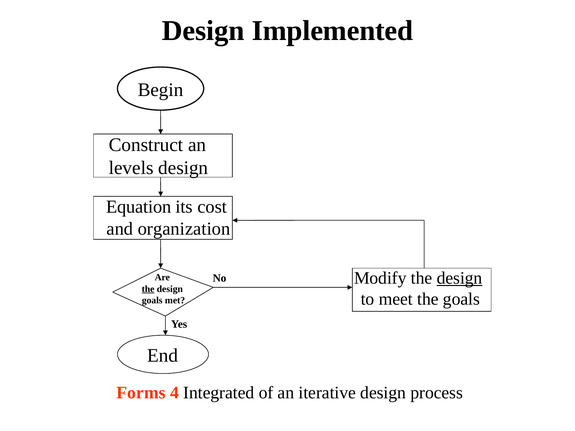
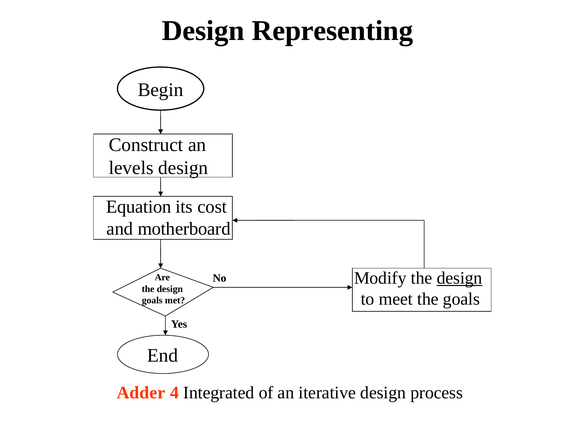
Implemented: Implemented -> Representing (333, 31)
organization: organization -> motherboard (184, 229)
the underline: present -> none (148, 289)
Forms: Forms -> Adder (141, 393)
